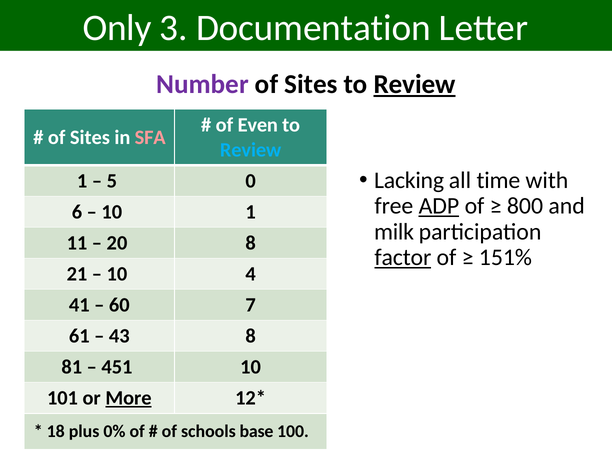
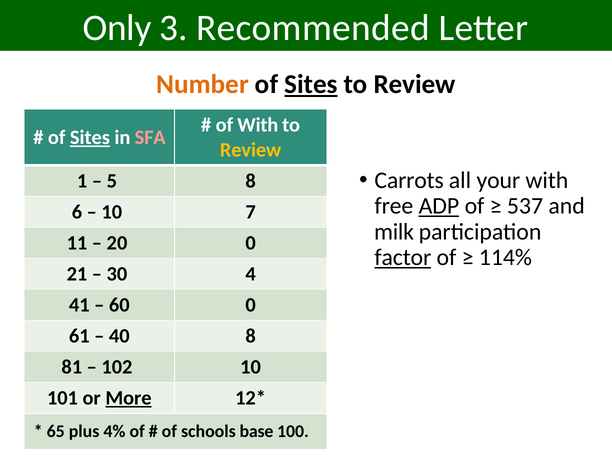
Documentation: Documentation -> Recommended (313, 28)
Number colour: purple -> orange (202, 84)
Sites underline: none -> present (311, 84)
Review underline: present -> none (415, 84)
of Even: Even -> With (258, 125)
Sites underline: none -> present (90, 137)
Review colour: light blue -> yellow (251, 150)
Lacking: Lacking -> Carrots (409, 180)
time: time -> your (498, 180)
5 0: 0 -> 8 (251, 181)
800: 800 -> 537 (525, 206)
10 1: 1 -> 7 (251, 212)
20 8: 8 -> 0 (251, 243)
151%: 151% -> 114% (505, 257)
10: 10 -> 30 (117, 274)
60 7: 7 -> 0 (251, 305)
43: 43 -> 40 (119, 336)
451: 451 -> 102 (117, 367)
18: 18 -> 65 (56, 432)
0%: 0% -> 4% (114, 432)
